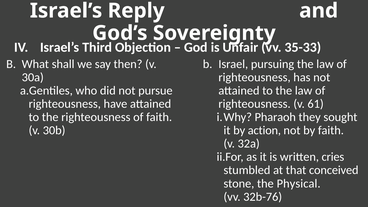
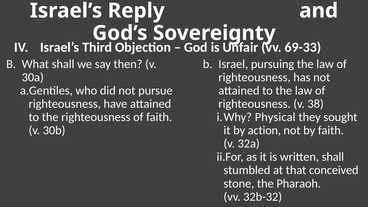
35-33: 35-33 -> 69-33 (303, 47)
61: 61 -> 38 (316, 104)
Pharaoh: Pharaoh -> Physical (275, 117)
written cries: cries -> shall (333, 157)
Physical: Physical -> Pharaoh (299, 183)
32b-76: 32b-76 -> 32b-32 (263, 197)
